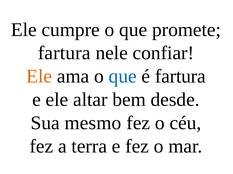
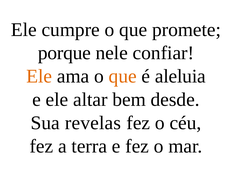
fartura: fartura -> porque (64, 53)
que colour: blue -> orange (123, 77)
é fartura: fartura -> aleluia (180, 77)
mesmo: mesmo -> revelas (93, 123)
